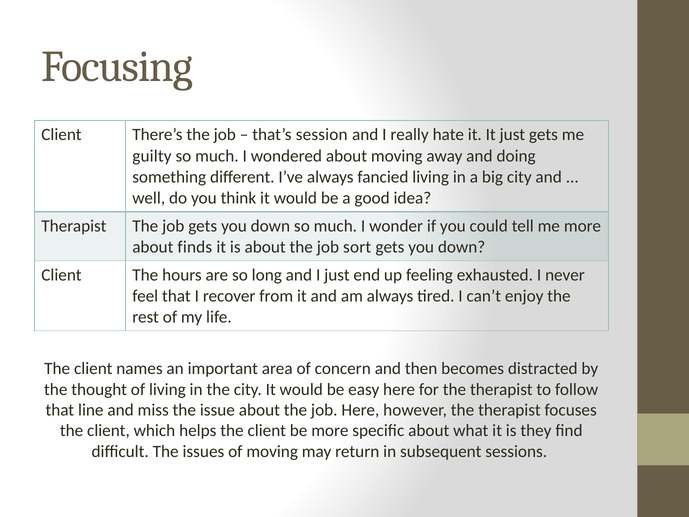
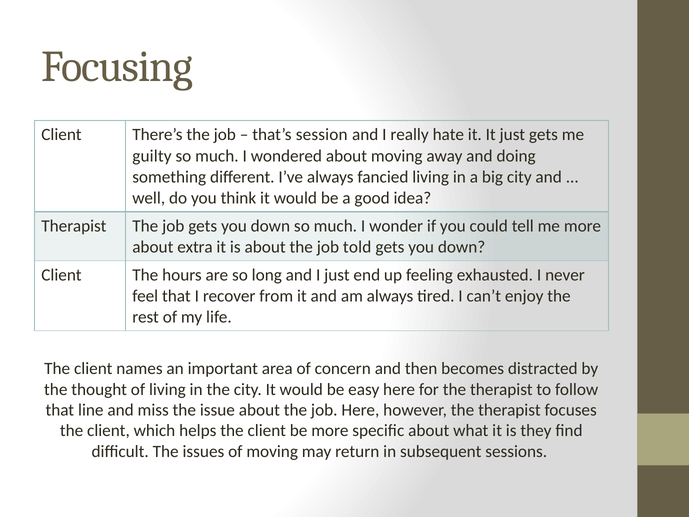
finds: finds -> extra (195, 247)
sort: sort -> told (357, 247)
